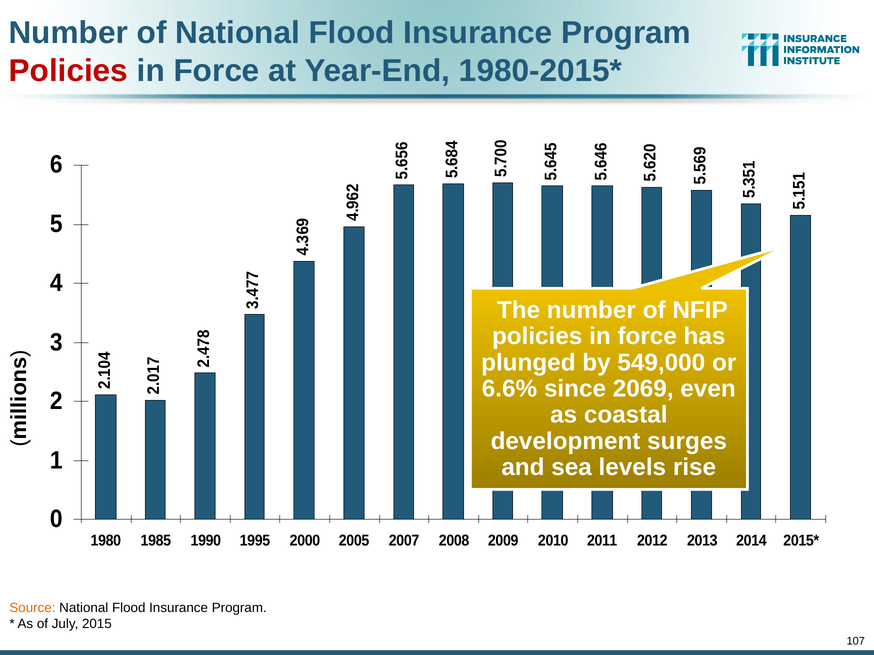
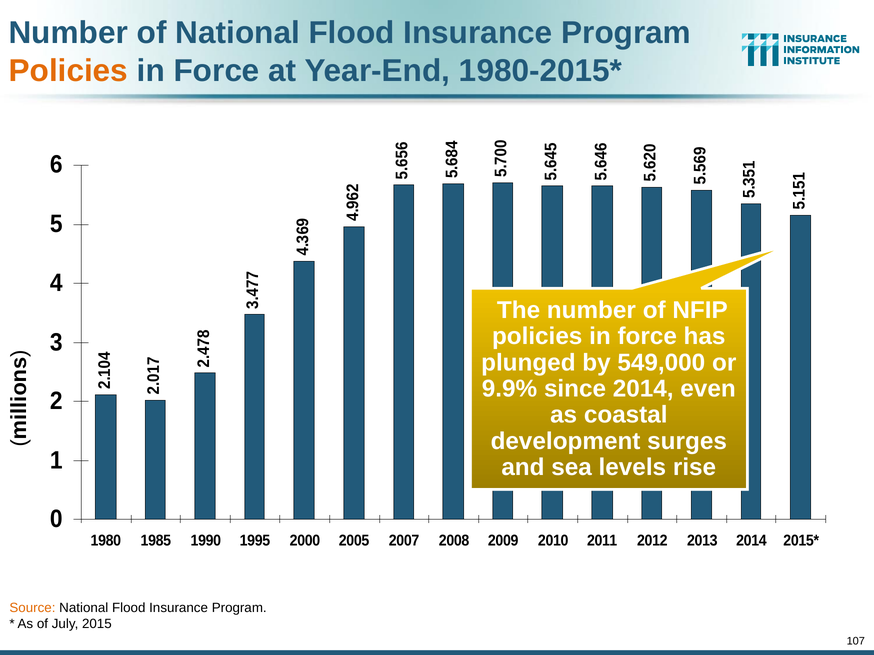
Policies colour: red -> orange (68, 71)
6.6%: 6.6% -> 9.9% (510, 389)
since 2069: 2069 -> 2014 (643, 389)
